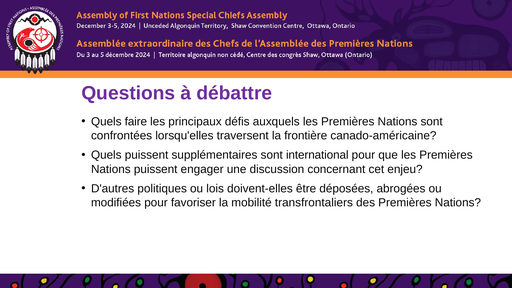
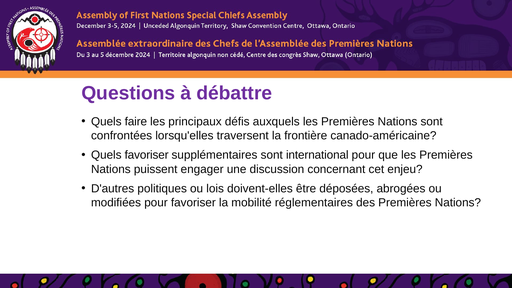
Quels puissent: puissent -> favoriser (147, 155)
transfrontaliers: transfrontaliers -> réglementaires (314, 203)
